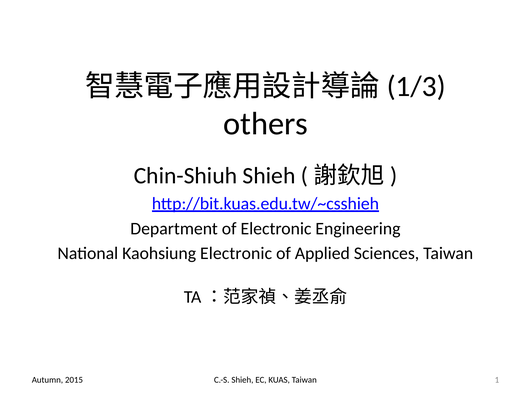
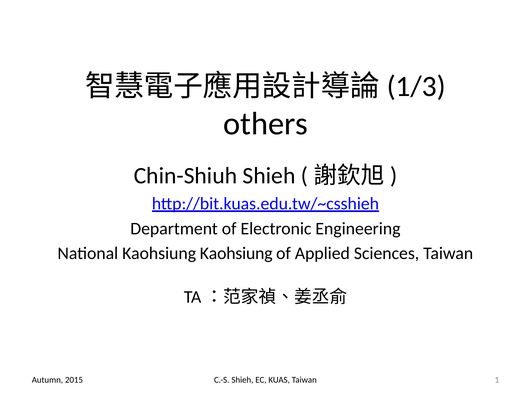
Kaohsiung Electronic: Electronic -> Kaohsiung (236, 254)
